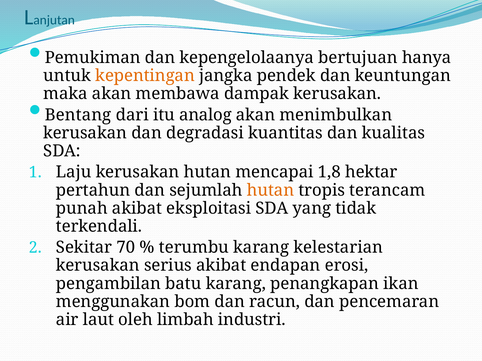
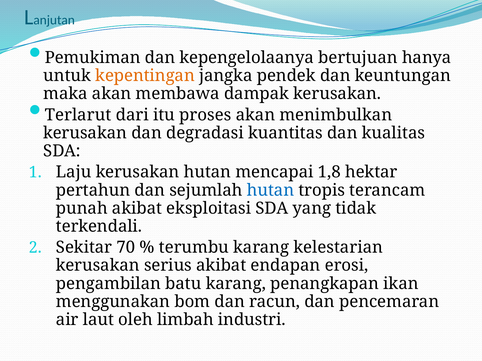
Bentang: Bentang -> Terlarut (78, 115)
analog: analog -> proses (205, 115)
hutan colour: orange -> blue (270, 190)
